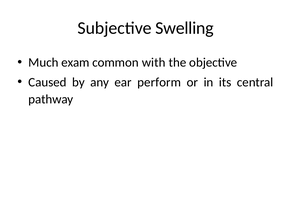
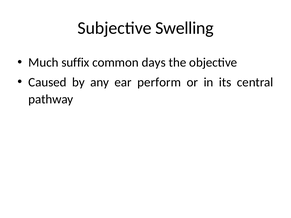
exam: exam -> suffix (75, 63)
with: with -> days (154, 63)
